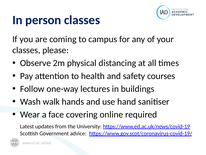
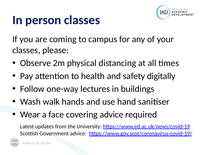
courses: courses -> digitally (161, 76)
covering online: online -> advice (112, 114)
